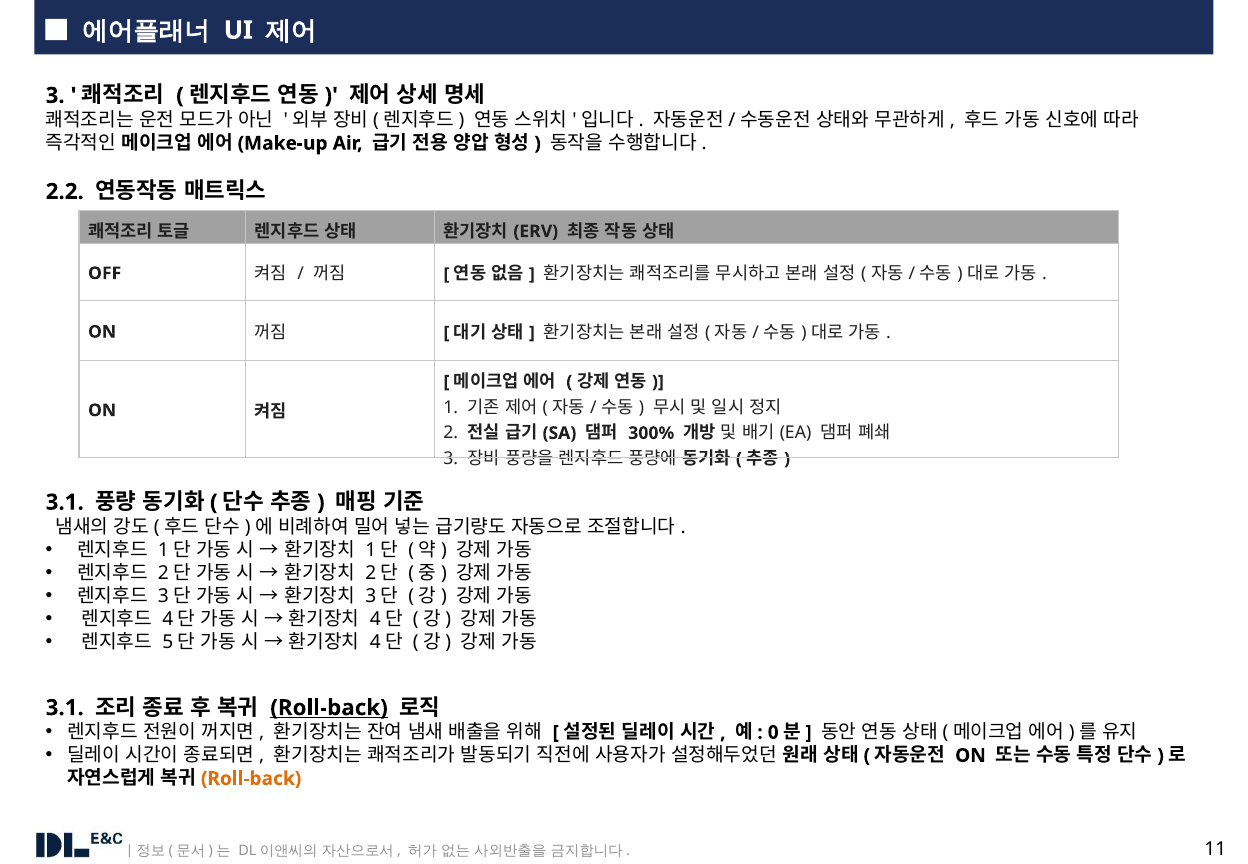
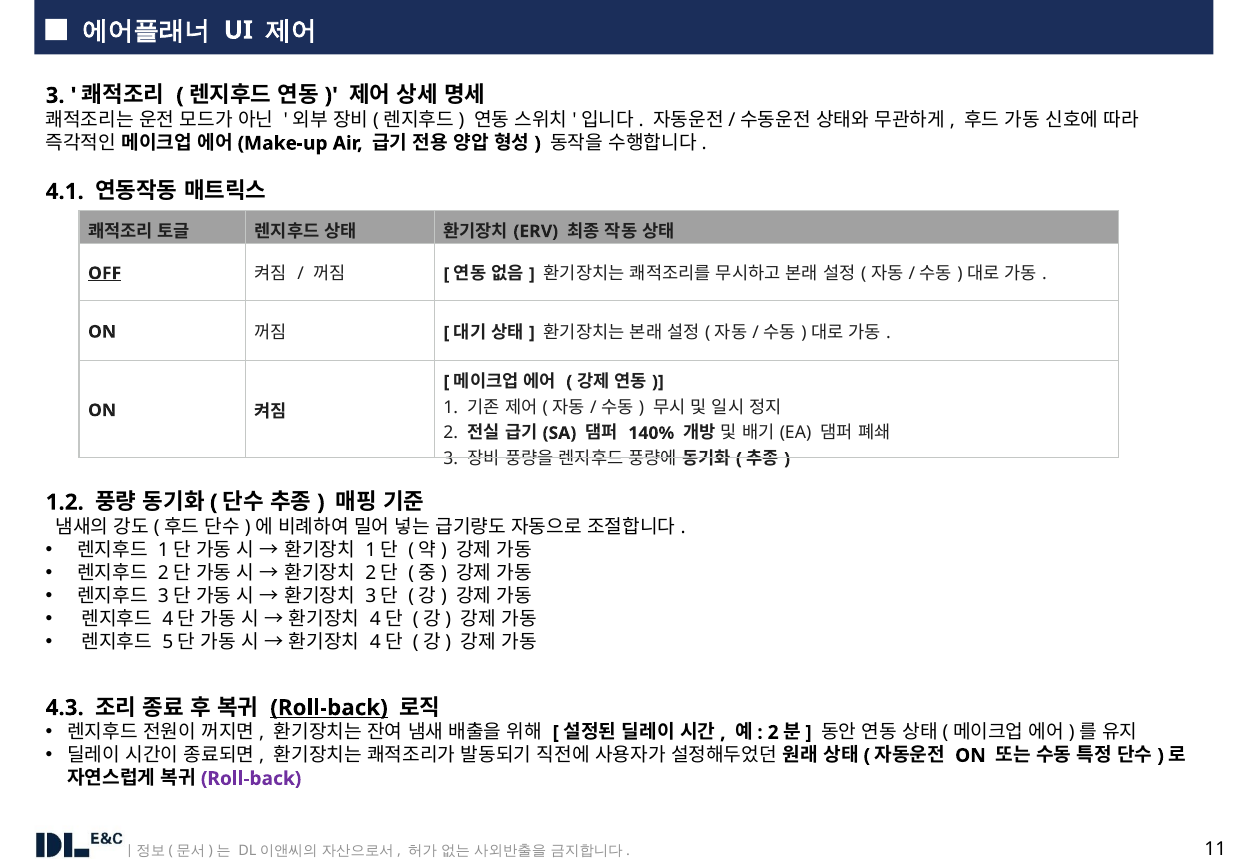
2.2: 2.2 -> 4.1 (65, 192)
OFF underline: none -> present (105, 273)
300%: 300% -> 140% (651, 433)
3.1: 3.1 -> 1.2 (65, 502)
3.1: 3.1 -> 4.3 (65, 708)
0: 0 -> 2 (773, 732)
Roll-back colour: orange -> purple (251, 779)
